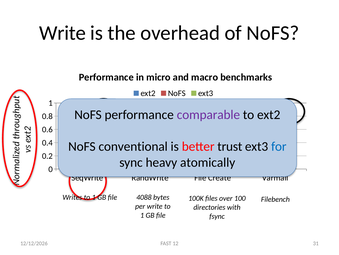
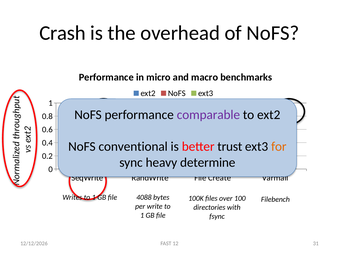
Write: Write -> Crash (63, 33)
for colour: blue -> orange (279, 146)
atomically: atomically -> determine (208, 162)
